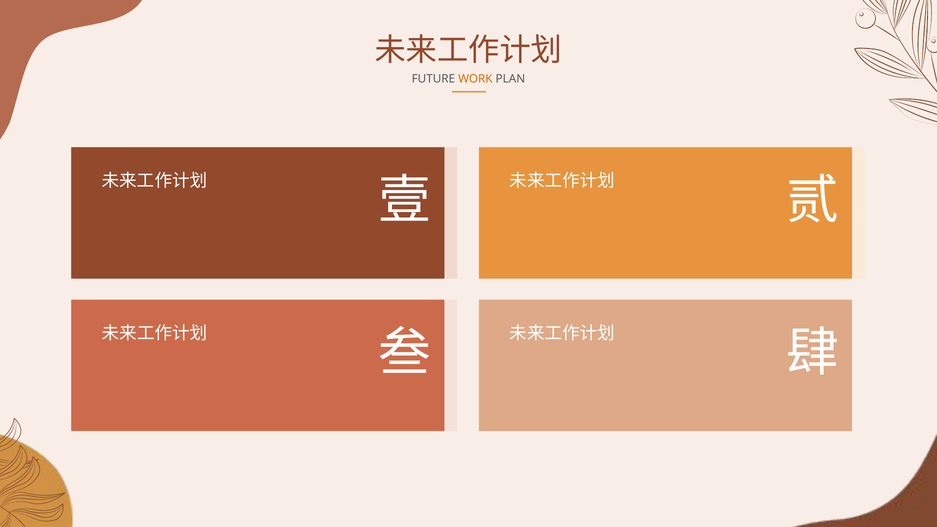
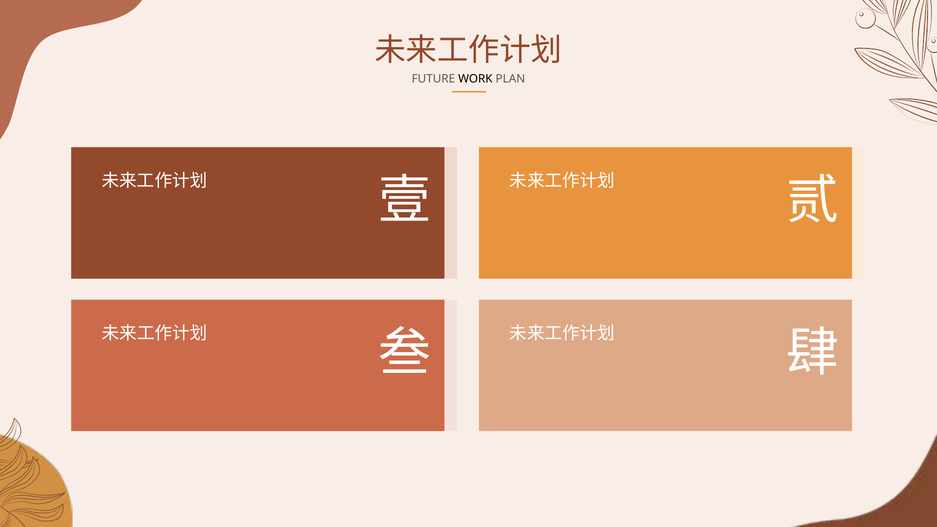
WORK colour: orange -> black (475, 79)
